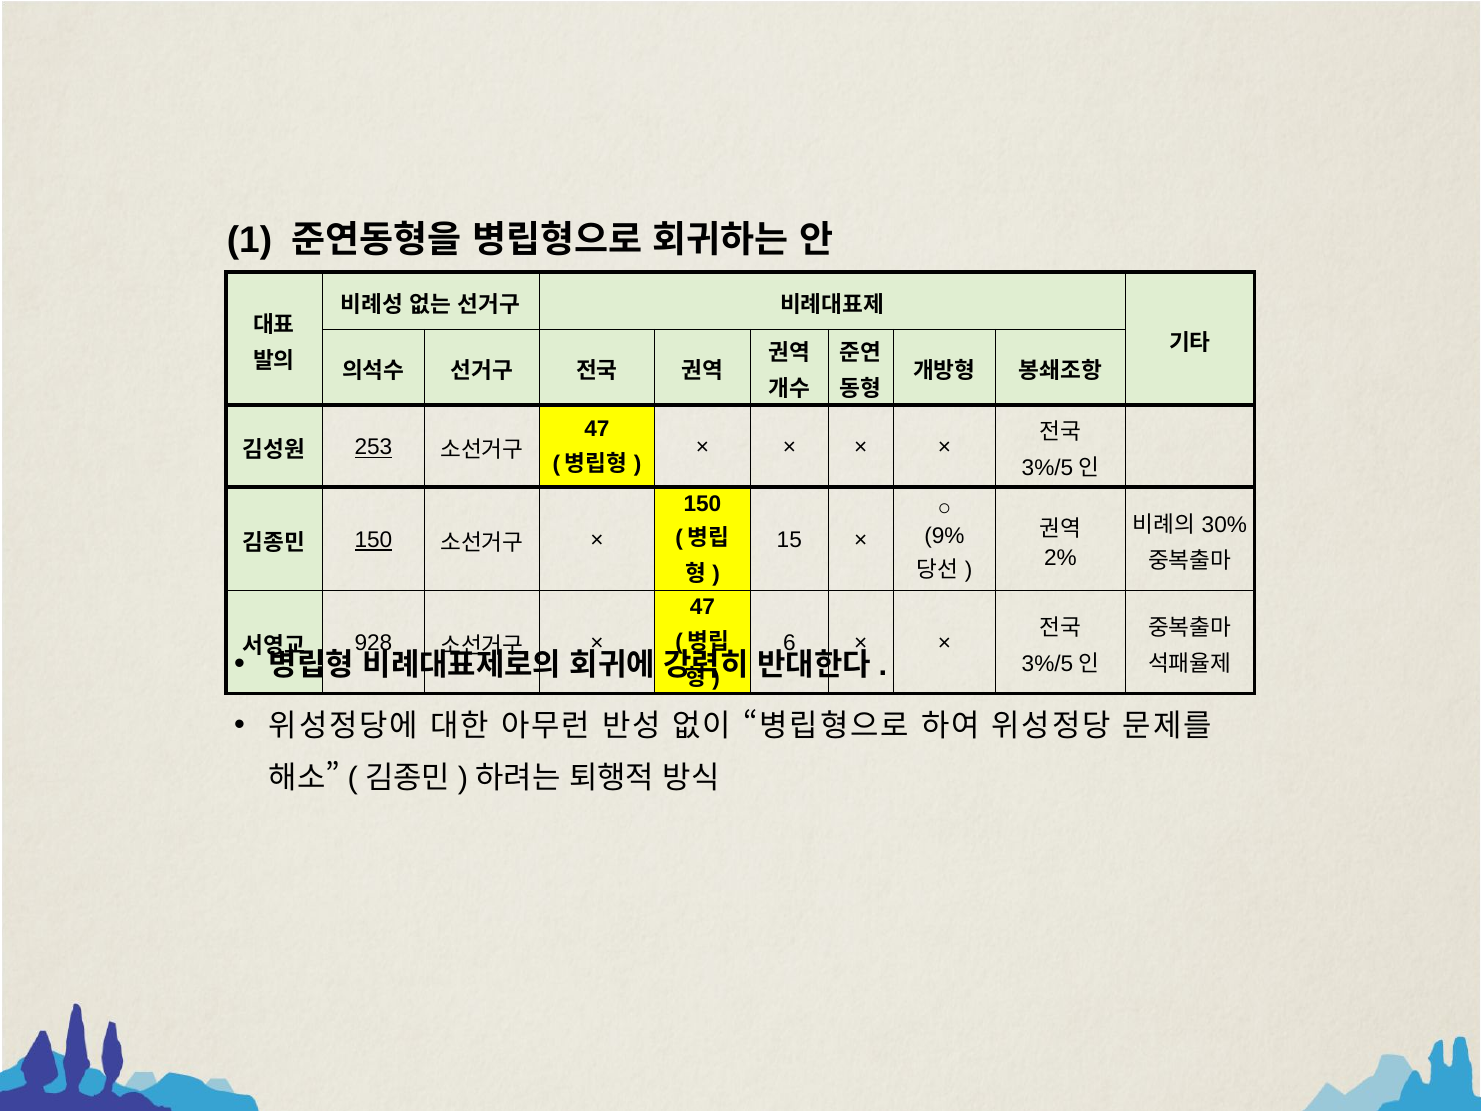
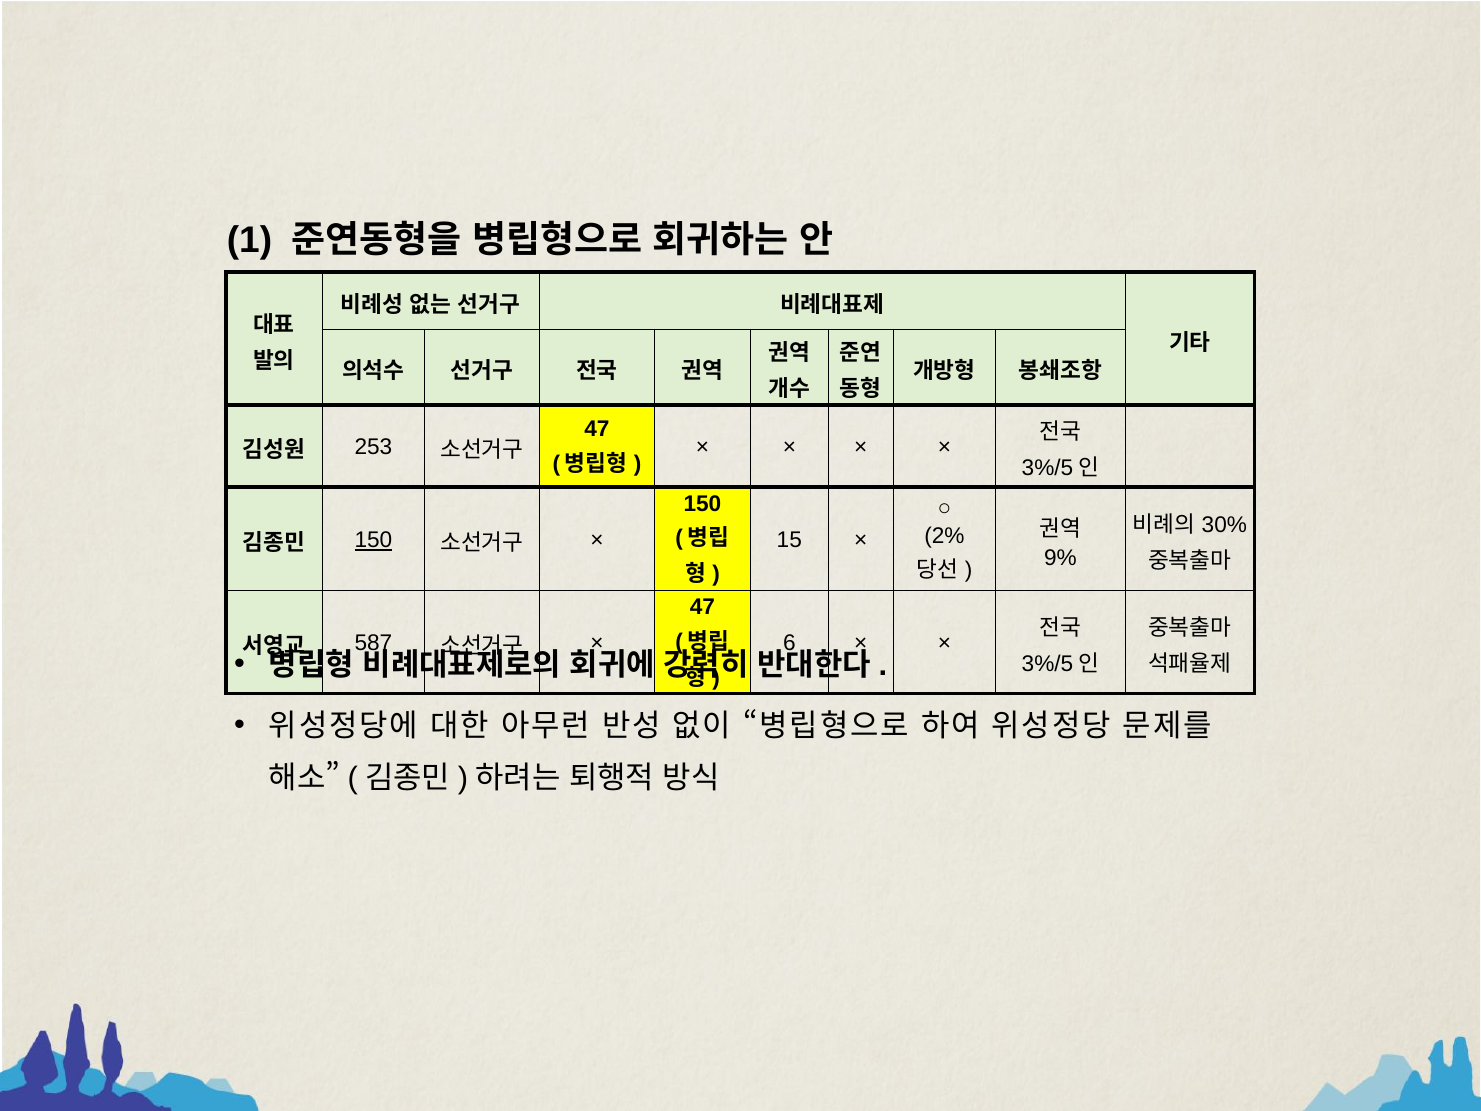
253 underline: present -> none (373, 447)
9%: 9% -> 2% (944, 536)
2%: 2% -> 9% (1060, 558)
928: 928 -> 587 (373, 643)
